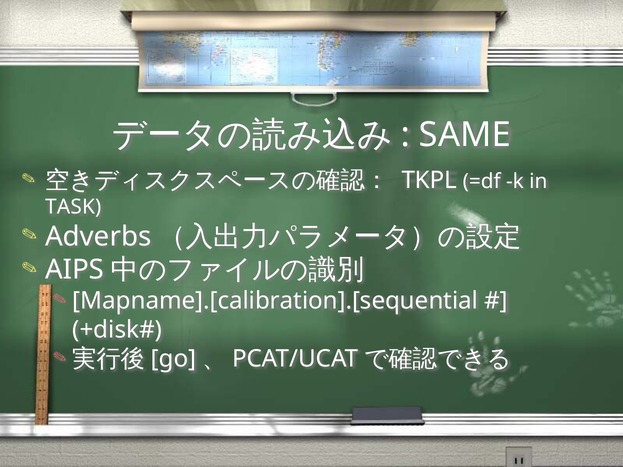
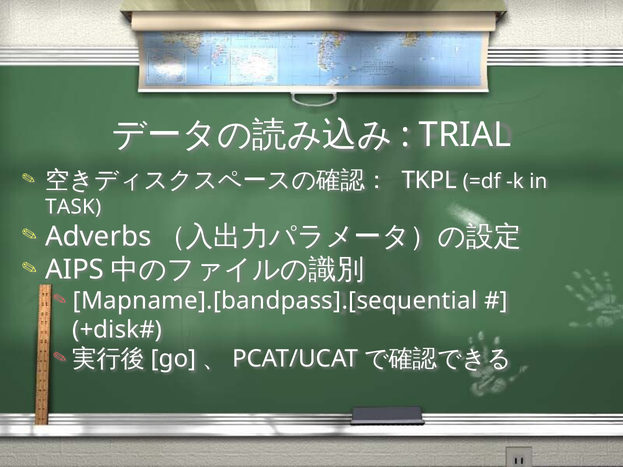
SAME: SAME -> TRIAL (465, 135)
Mapname].[calibration].[sequential: Mapname].[calibration].[sequential -> Mapname].[bandpass].[sequential (275, 301)
